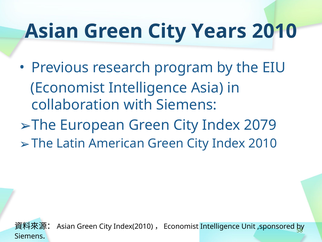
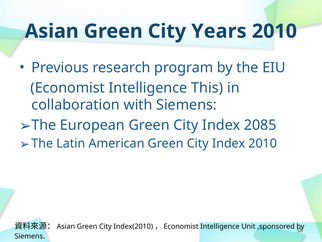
Asia: Asia -> This (207, 88)
2079: 2079 -> 2085 (260, 125)
